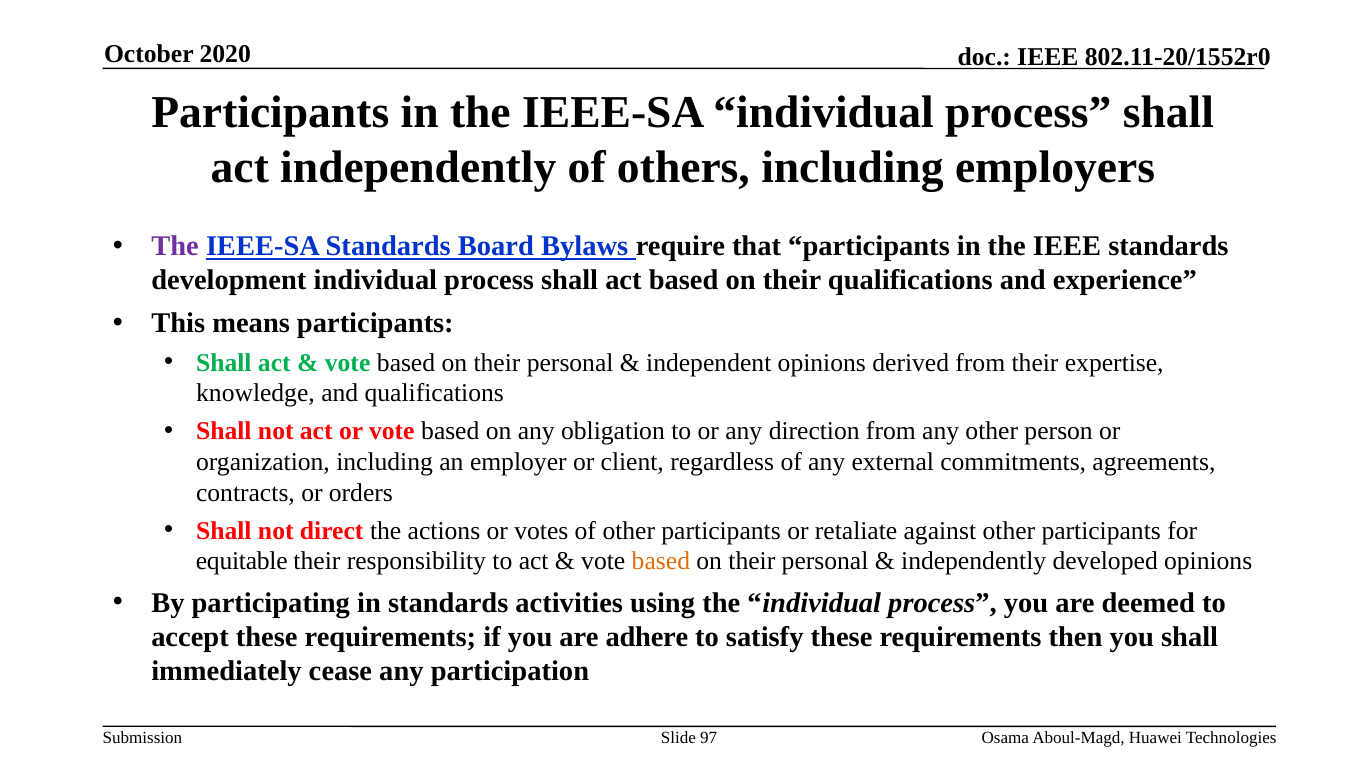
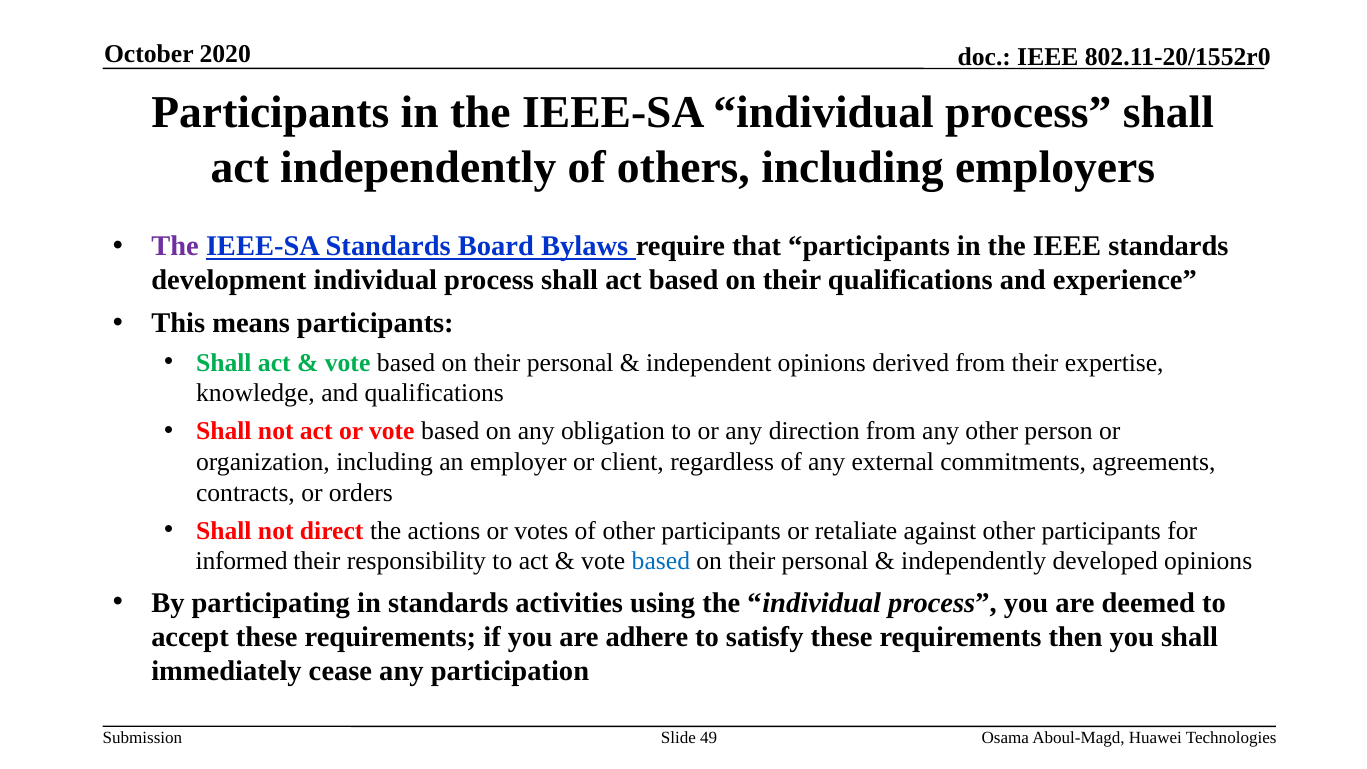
equitable: equitable -> informed (242, 561)
based colour: orange -> blue (661, 561)
97: 97 -> 49 (709, 737)
